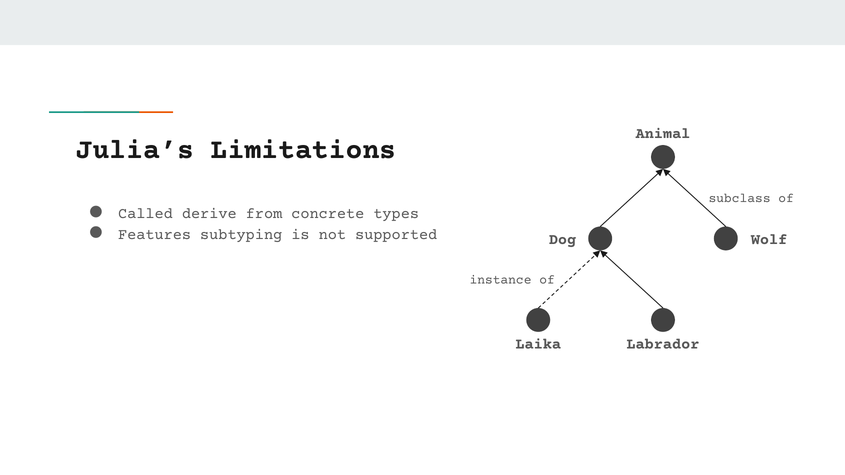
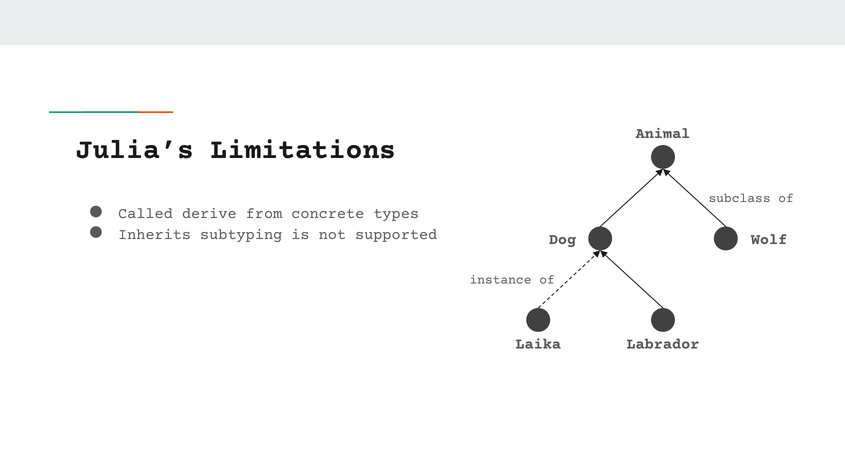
Features: Features -> Inherits (155, 234)
